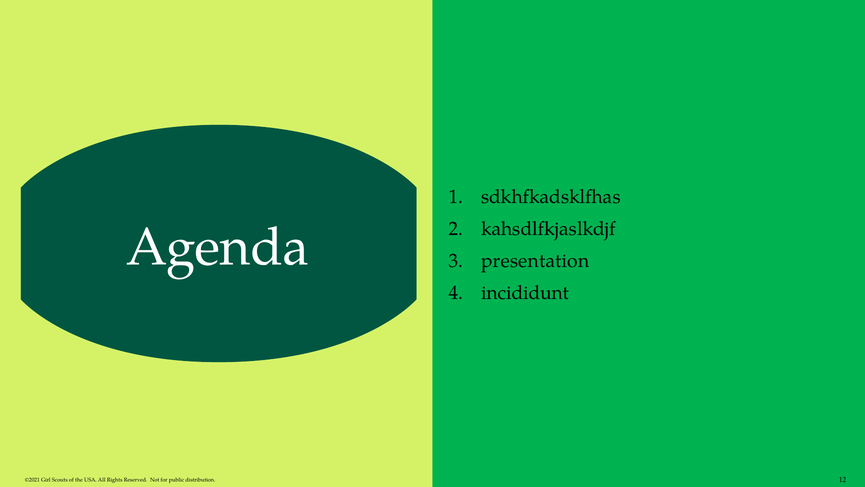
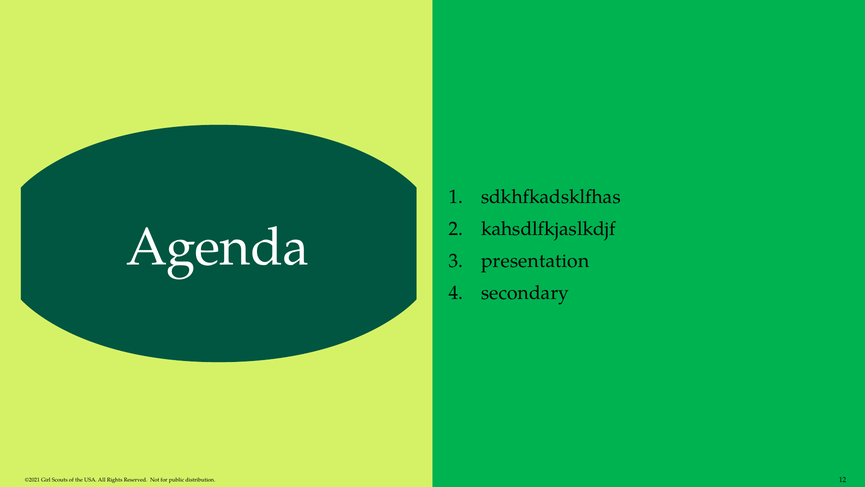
incididunt: incididunt -> secondary (525, 293)
